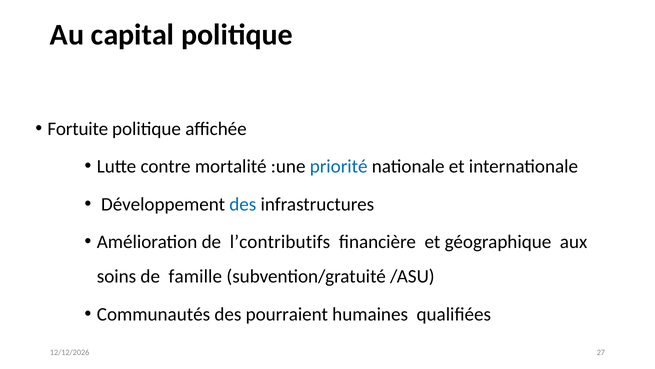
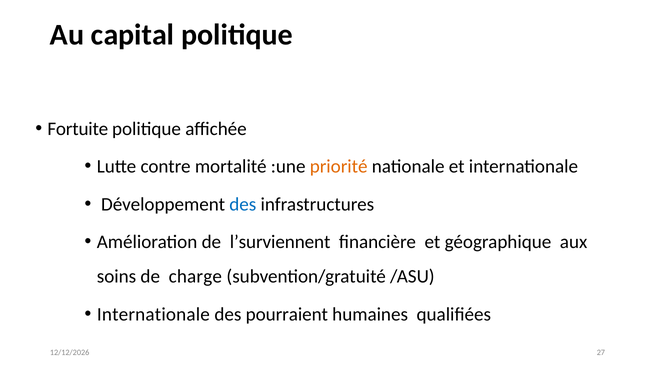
priorité colour: blue -> orange (339, 166)
l’contributifs: l’contributifs -> l’surviennent (280, 242)
famille: famille -> charge (195, 276)
Communautés: Communautés -> Internationale (153, 314)
